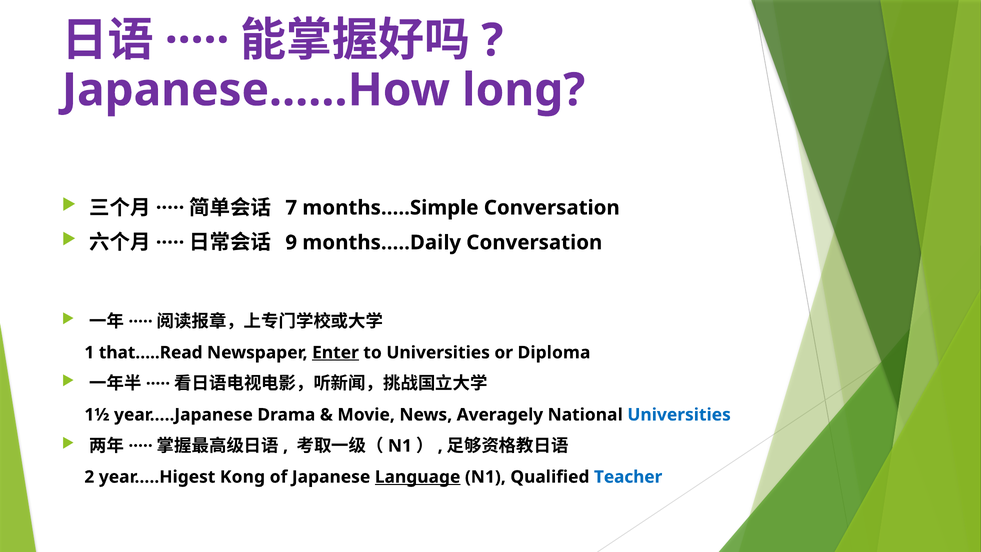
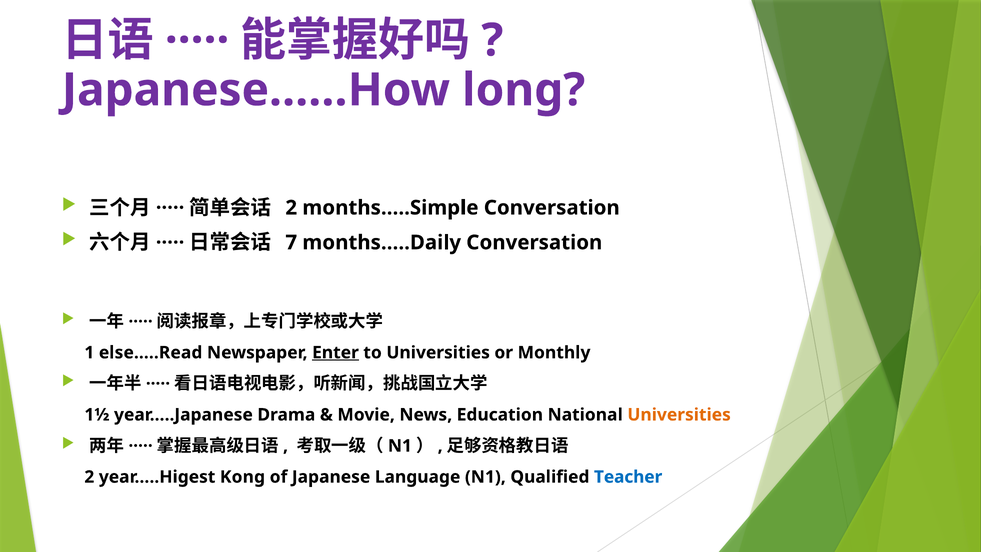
7: 7 -> 2 (291, 208)
9: 9 -> 7 (291, 242)
that…..Read: that…..Read -> else…..Read (151, 352)
Diploma: Diploma -> Monthly (554, 352)
Averagely: Averagely -> Education (500, 415)
Universities colour: blue -> orange (679, 415)
Language underline: present -> none (418, 477)
